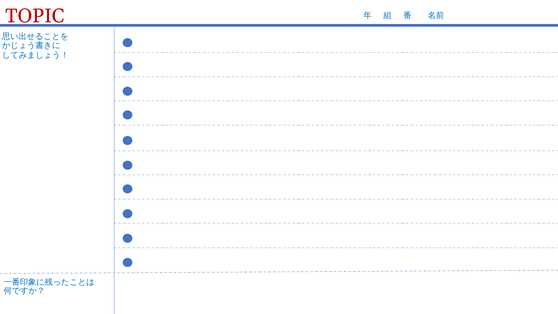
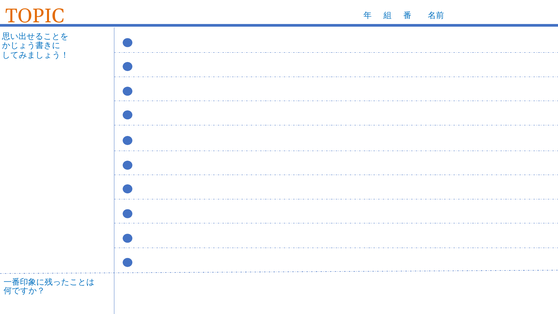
TOPIC colour: red -> orange (35, 16)
